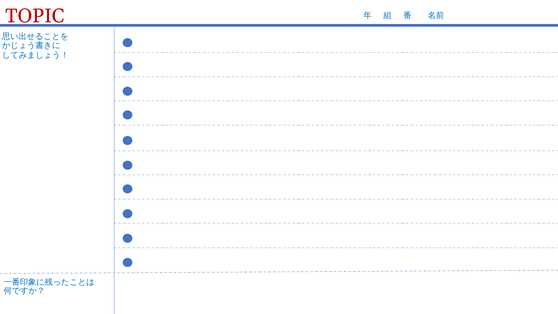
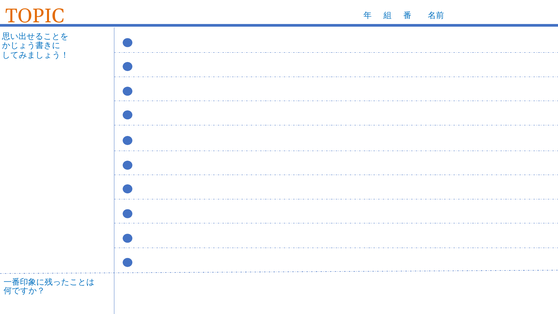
TOPIC colour: red -> orange (35, 16)
